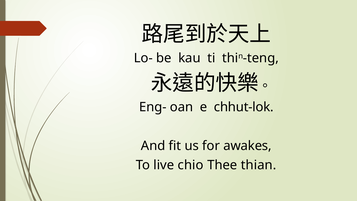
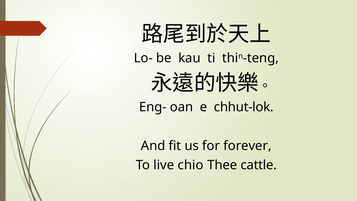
awakes: awakes -> forever (247, 146)
thian: thian -> cattle (259, 165)
